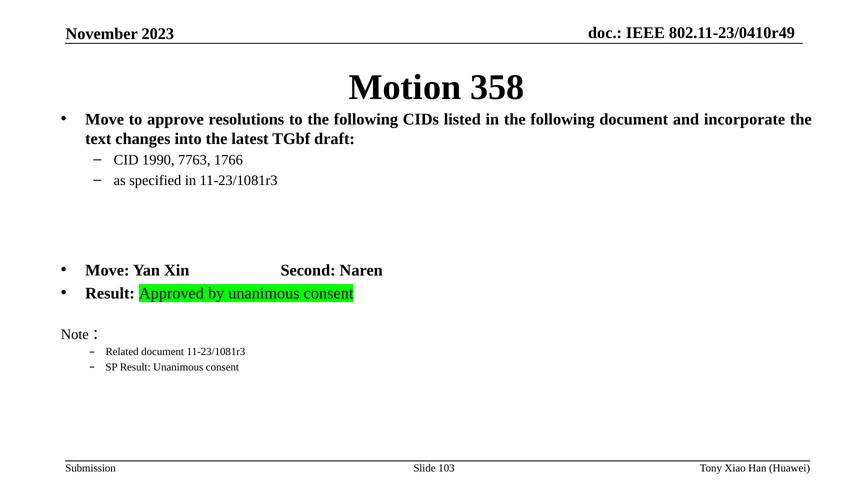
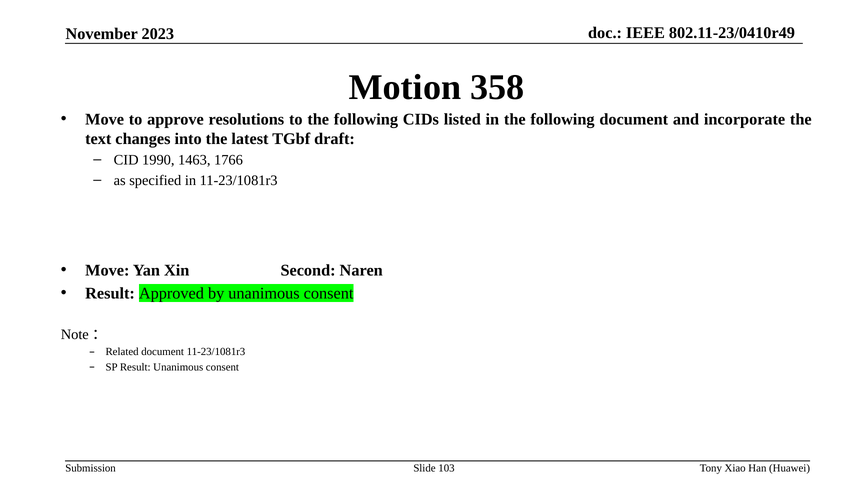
7763: 7763 -> 1463 (194, 160)
